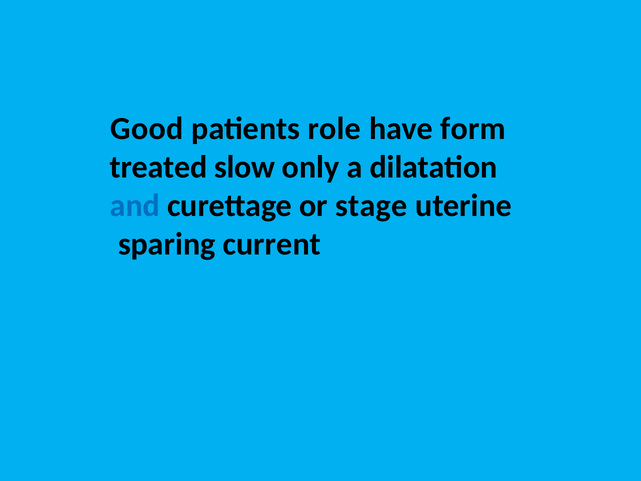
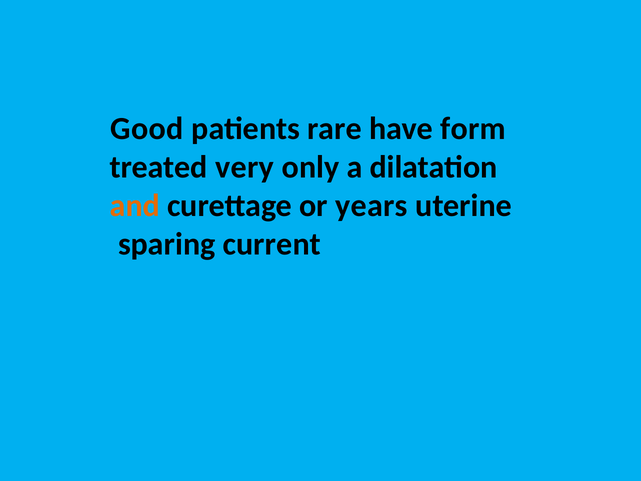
role: role -> rare (334, 129)
slow: slow -> very (245, 167)
and colour: blue -> orange (135, 206)
stage: stage -> years (371, 206)
